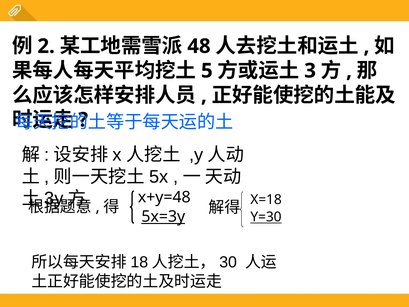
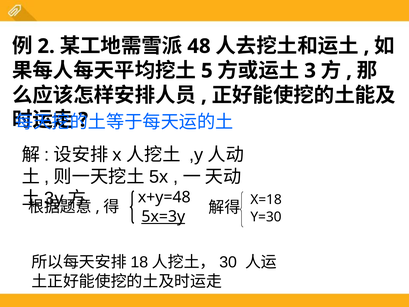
Y=30 underline: present -> none (266, 217)
